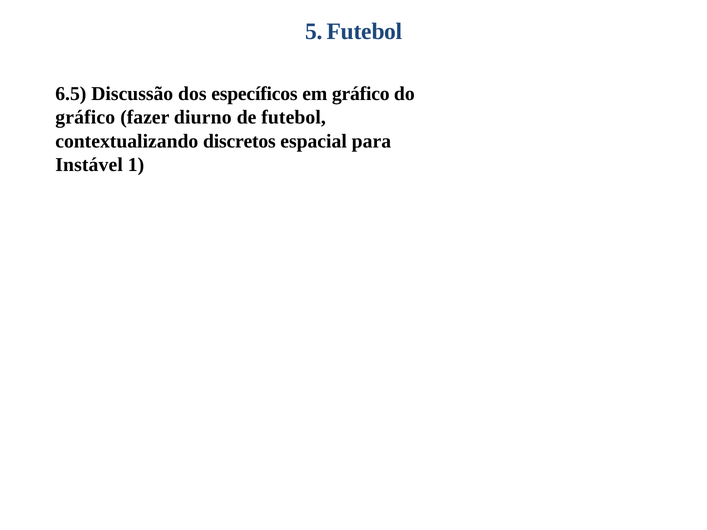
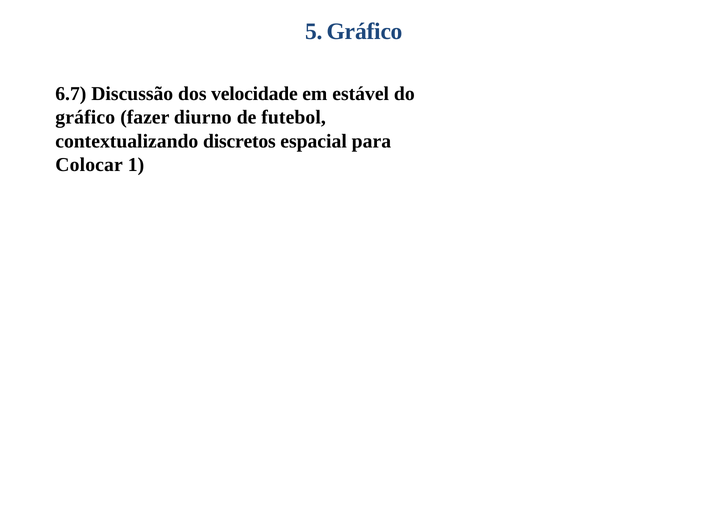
5 Futebol: Futebol -> Gráfico (365, 32)
6.5: 6.5 -> 6.7 (71, 94)
específicos: específicos -> velocidade (254, 94)
em gráfico: gráfico -> estável (361, 94)
Instável: Instável -> Colocar (89, 165)
